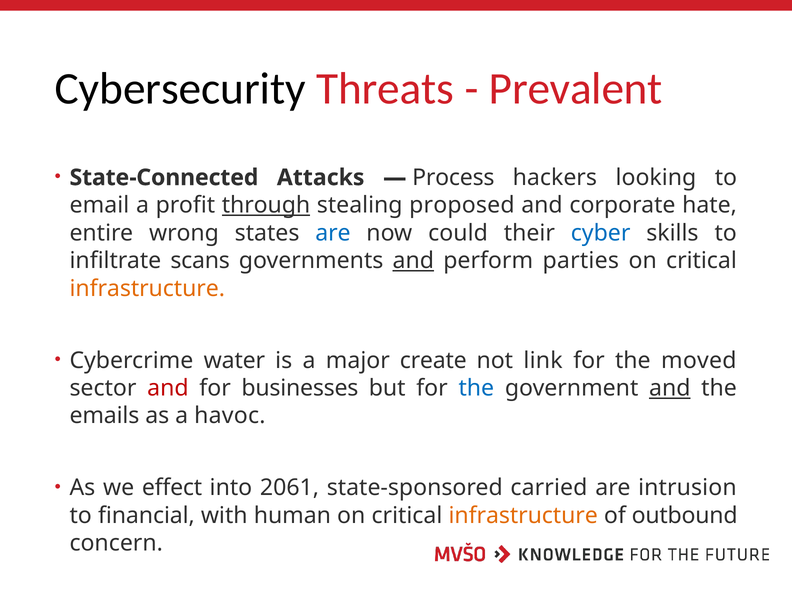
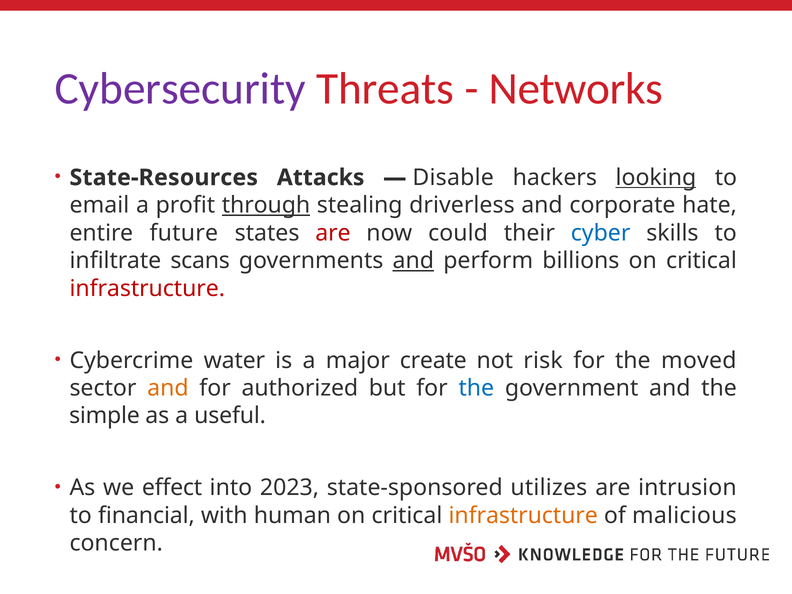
Cybersecurity colour: black -> purple (180, 89)
Prevalent: Prevalent -> Networks (576, 89)
State-Connected: State-Connected -> State-Resources (164, 178)
Process: Process -> Disable (453, 178)
looking underline: none -> present (656, 178)
proposed: proposed -> driverless (462, 205)
wrong: wrong -> future (184, 233)
are colour: blue -> red (333, 233)
parties: parties -> billions (581, 261)
infrastructure colour: orange -> red (147, 288)
link: link -> risk (543, 360)
and colour: red -> orange (168, 388)
businesses: businesses -> authorized (300, 388)
and underline: present -> none (670, 388)
emails: emails -> simple (104, 416)
havoc: havoc -> useful (230, 416)
2061: 2061 -> 2023 (289, 488)
carried: carried -> utilizes (549, 488)
outbound: outbound -> malicious (684, 516)
